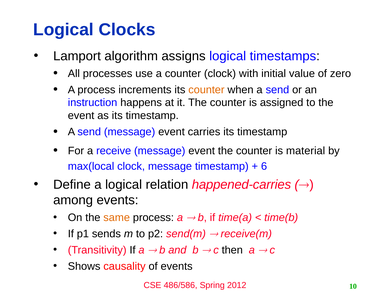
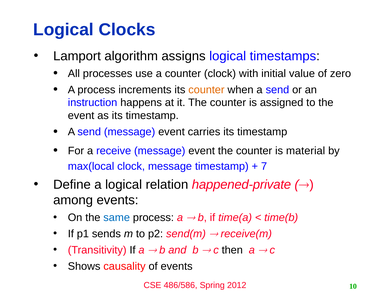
6: 6 -> 7 (264, 167)
happened-carries: happened-carries -> happened-private (241, 185)
same colour: orange -> blue (117, 218)
